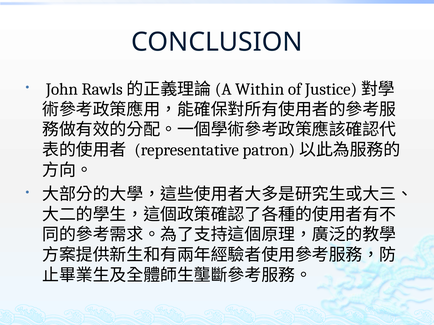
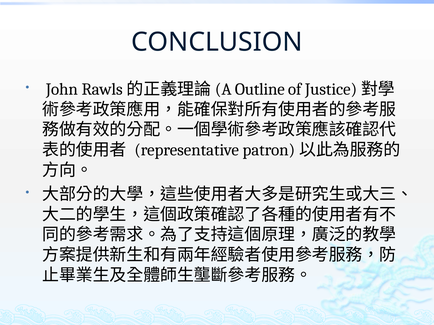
Within: Within -> Outline (260, 89)
